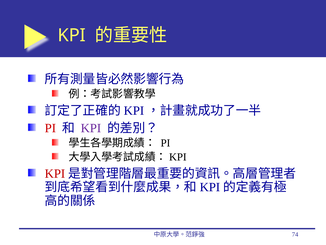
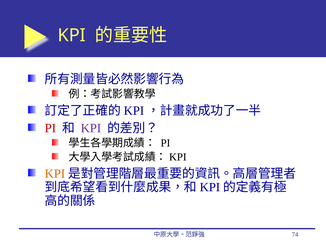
KPI colour: red -> orange (55, 173)
